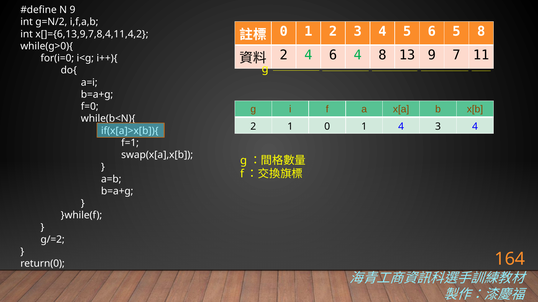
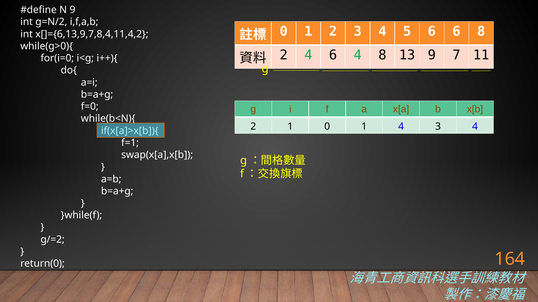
6 5: 5 -> 6 (456, 32)
